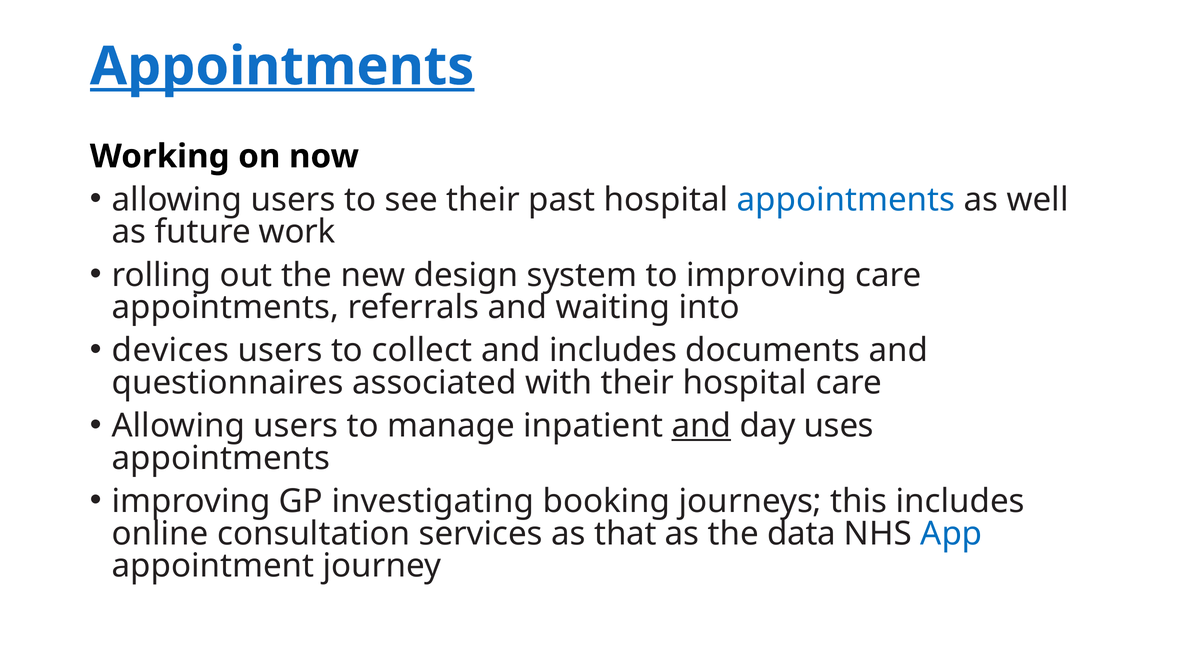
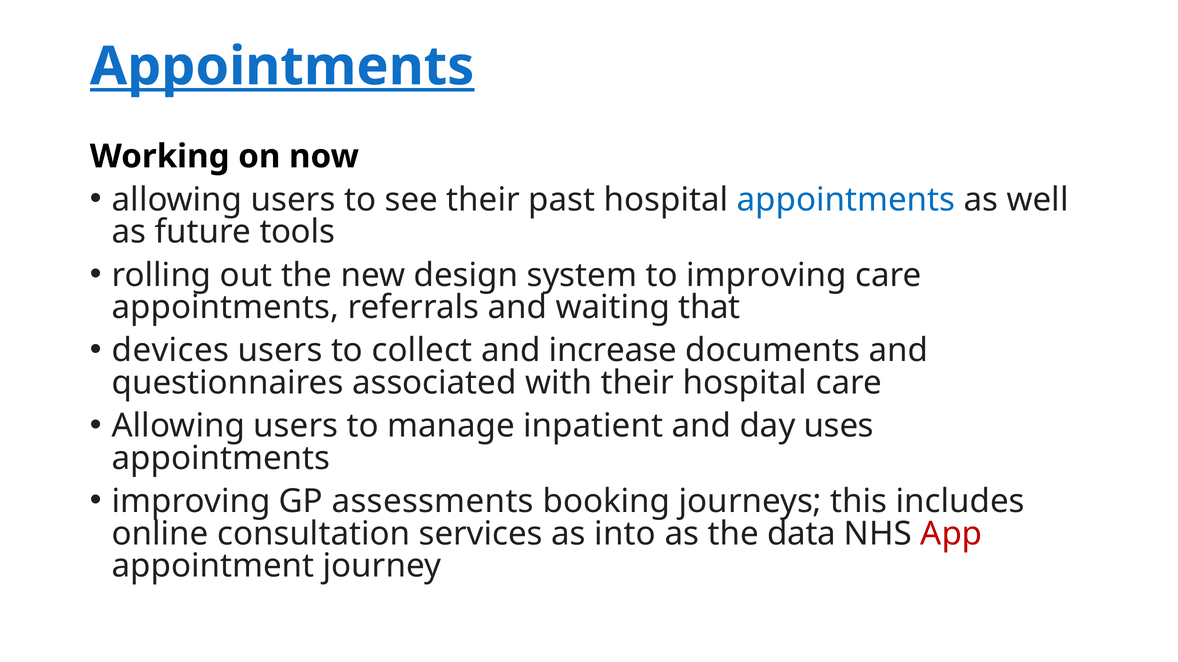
work: work -> tools (297, 232)
into: into -> that (709, 308)
and includes: includes -> increase (613, 351)
and underline: present -> none (701, 426)
investigating: investigating -> assessments (433, 502)
that: that -> into (625, 534)
App colour: blue -> red (951, 534)
